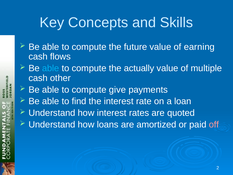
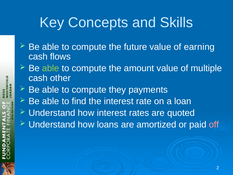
able colour: light blue -> light green (51, 68)
actually: actually -> amount (139, 68)
give: give -> they (117, 90)
